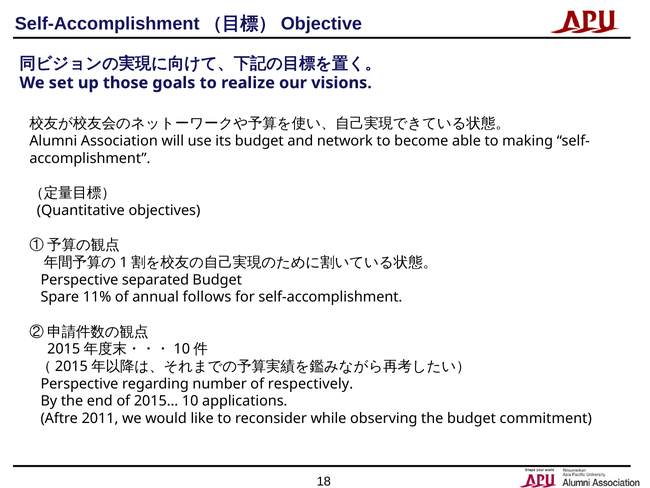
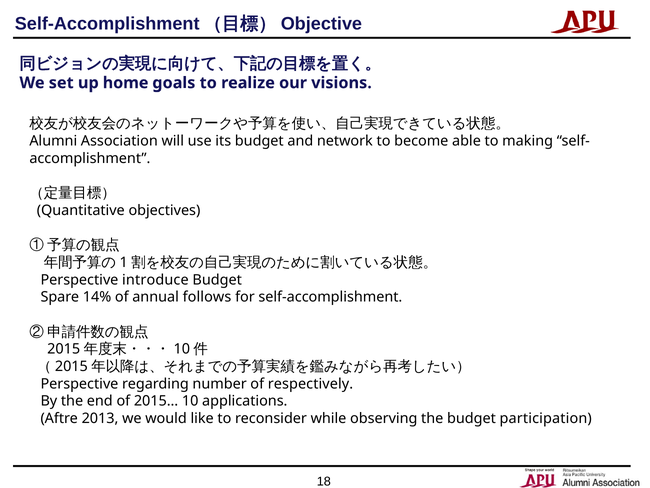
those: those -> home (126, 83)
separated: separated -> introduce (155, 279)
11%: 11% -> 14% (97, 297)
2011: 2011 -> 2013 (100, 418)
commitment: commitment -> participation (546, 418)
